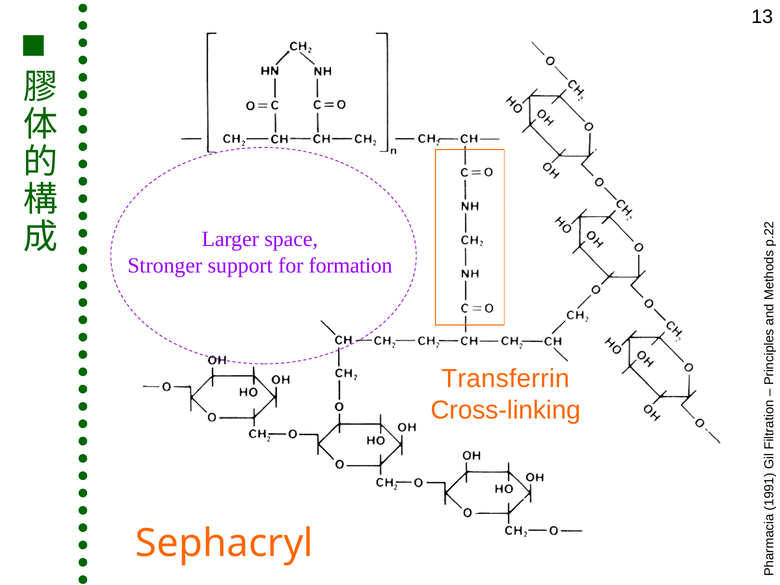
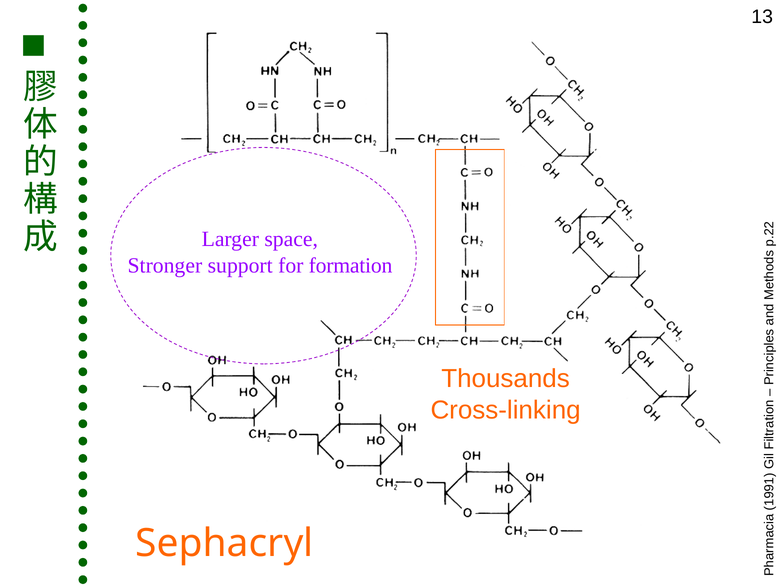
Transferrin: Transferrin -> Thousands (506, 379)
